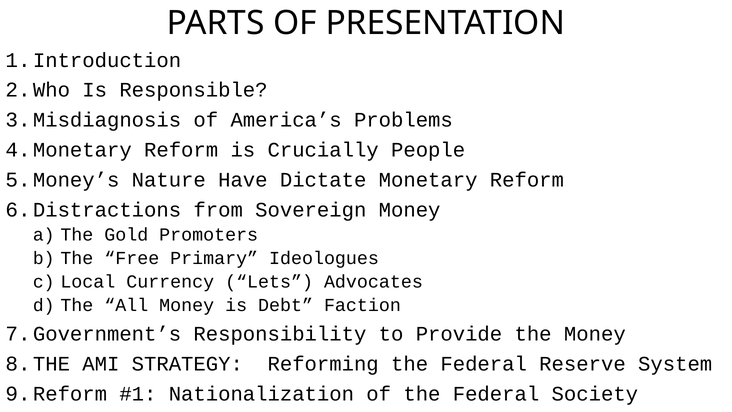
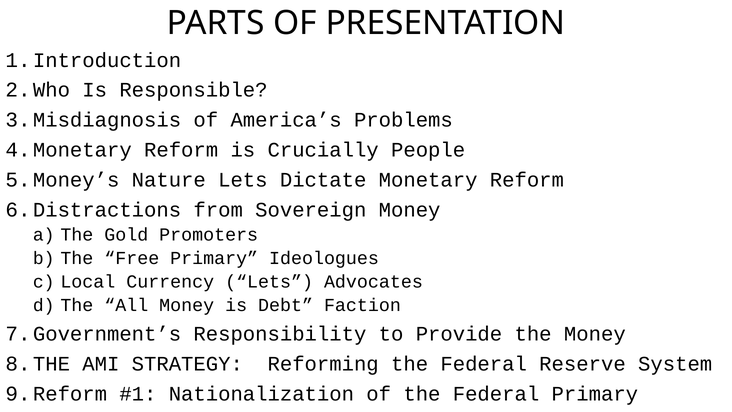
Nature Have: Have -> Lets (243, 180)
Federal Society: Society -> Primary (595, 394)
